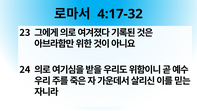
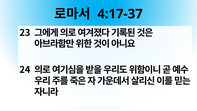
4:17-32: 4:17-32 -> 4:17-37 (120, 14)
